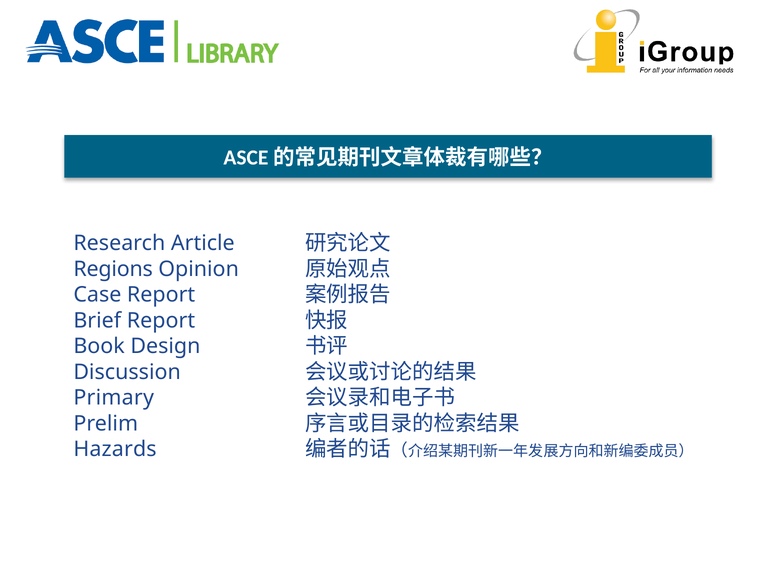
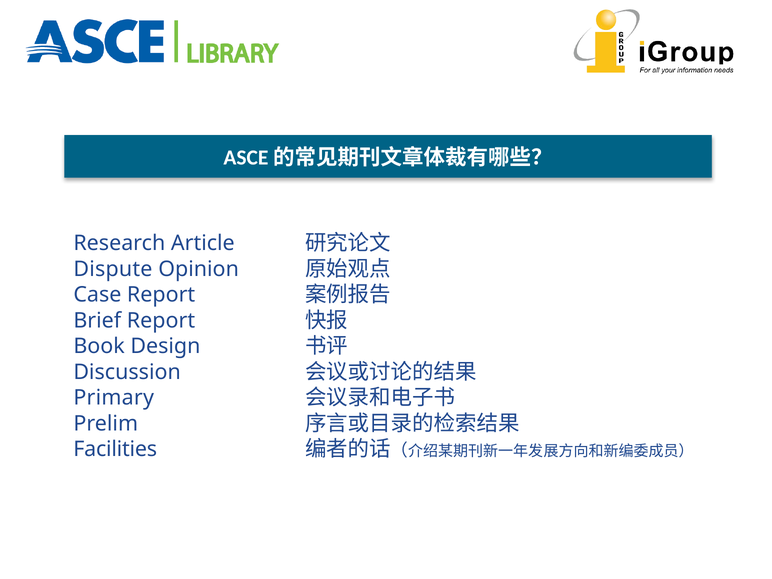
Regions: Regions -> Dispute (113, 269)
Hazards: Hazards -> Facilities (115, 449)
